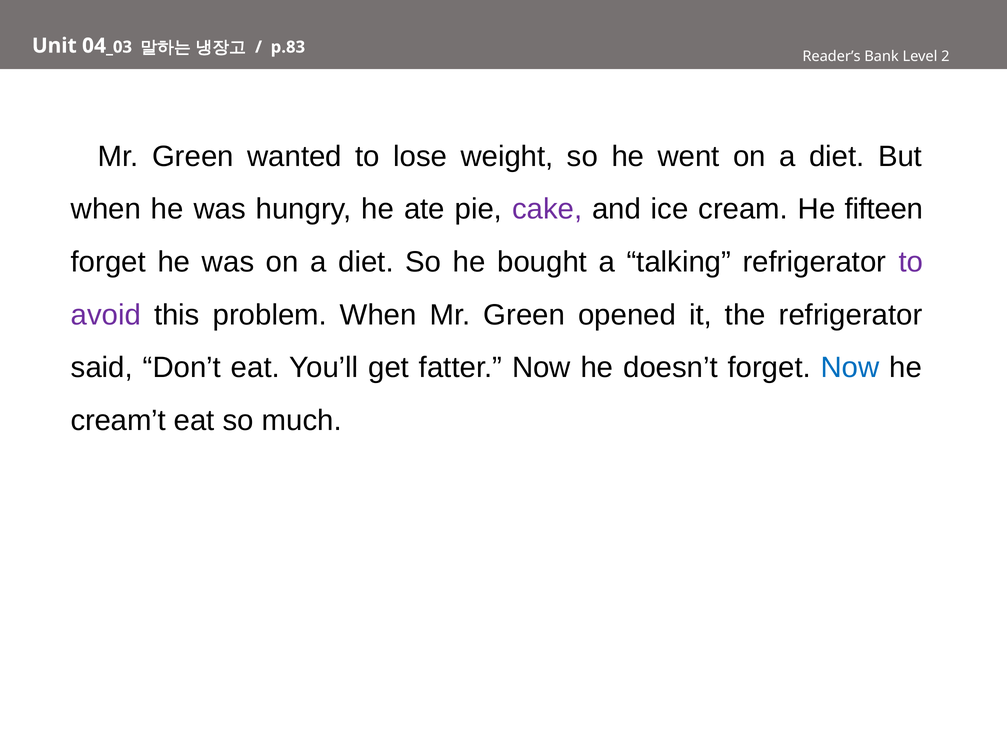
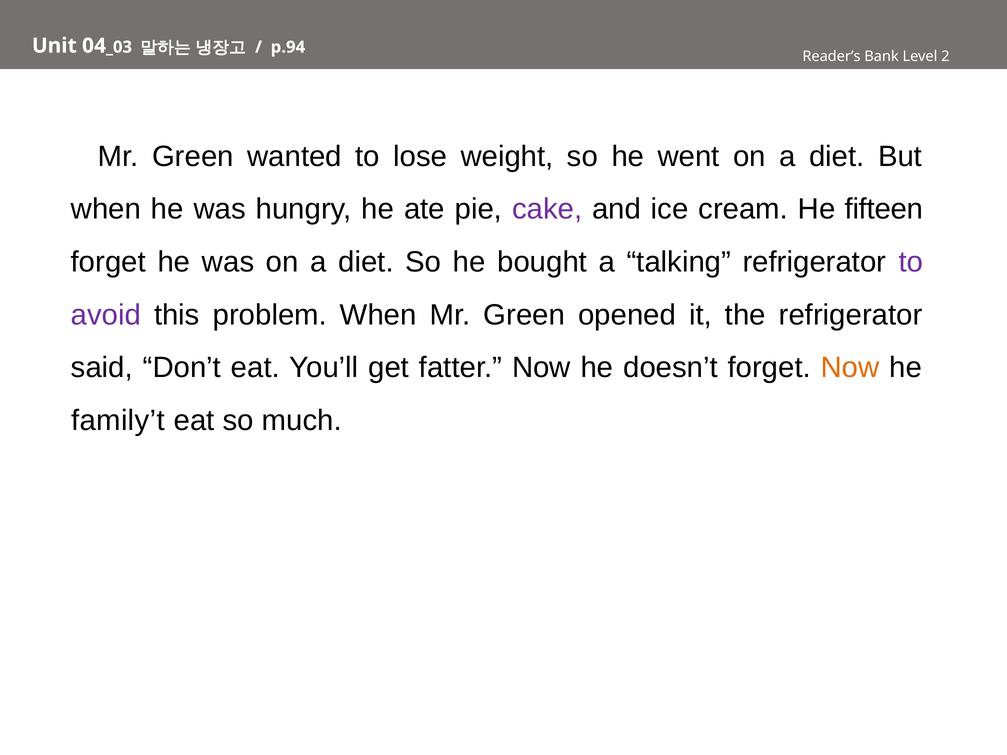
p.83: p.83 -> p.94 (288, 47)
Now colour: blue -> orange (850, 368)
cream’t: cream’t -> family’t (118, 421)
